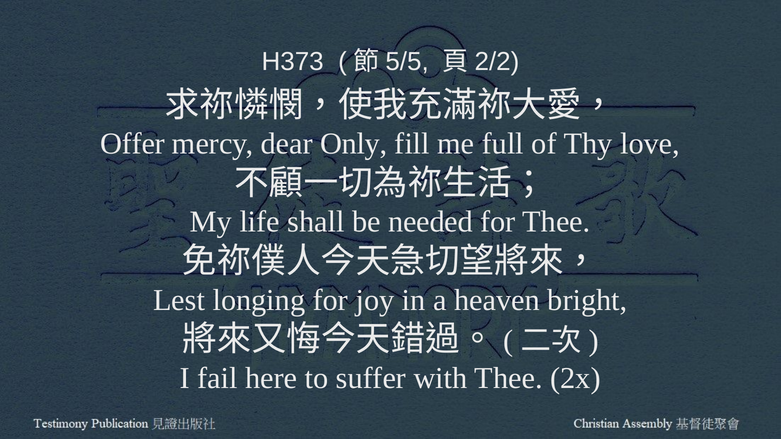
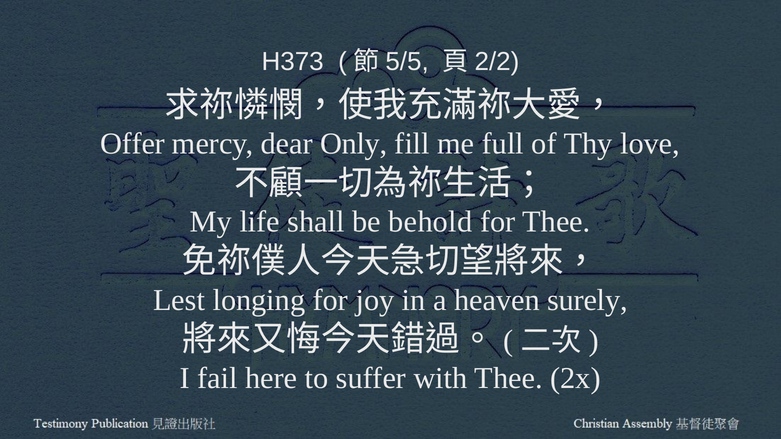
needed: needed -> behold (430, 222)
bright: bright -> surely (588, 300)
